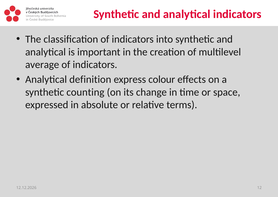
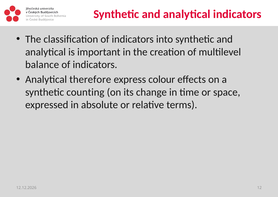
average: average -> balance (42, 65)
definition: definition -> therefore (90, 79)
